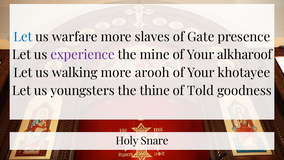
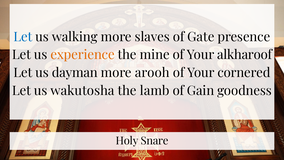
warfare: warfare -> walking (75, 37)
experience colour: purple -> orange (83, 55)
walking: walking -> dayman (75, 73)
khotayee: khotayee -> cornered (244, 73)
youngsters: youngsters -> wakutosha (82, 91)
thine: thine -> lamb (155, 91)
Told: Told -> Gain (201, 91)
